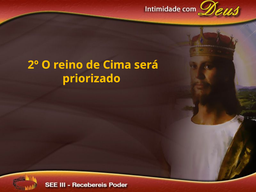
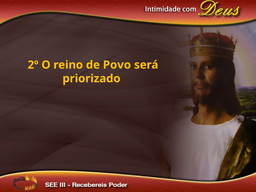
Cima: Cima -> Povo (117, 65)
